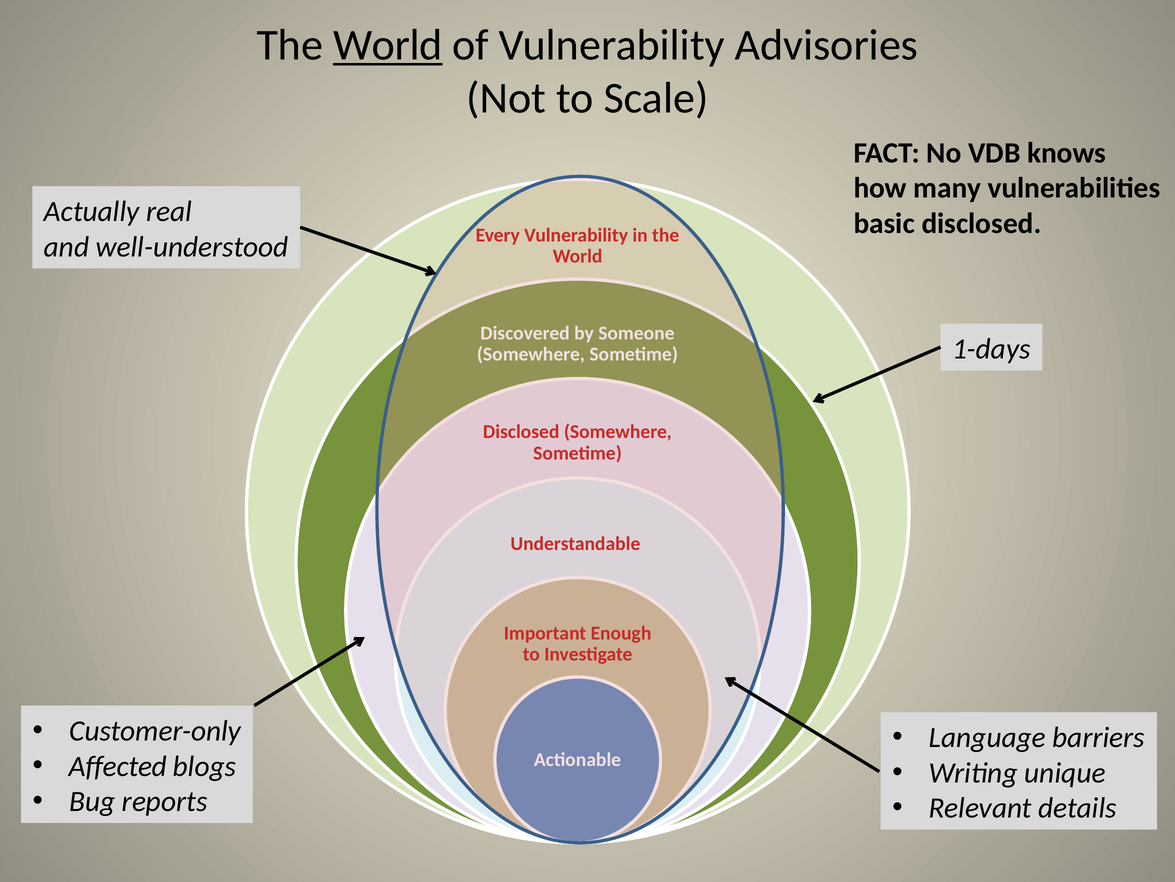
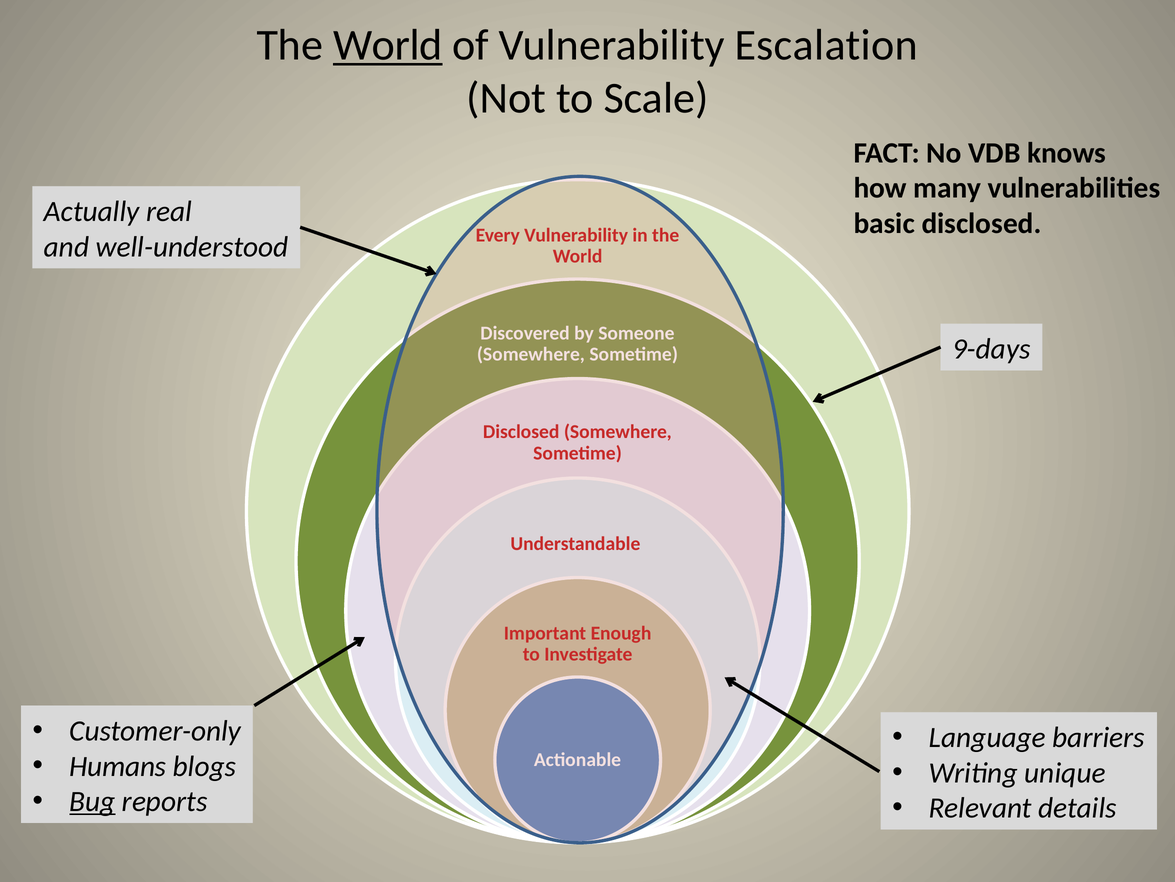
Advisories: Advisories -> Escalation (826, 45)
1-days: 1-days -> 9-days (991, 349)
Affected: Affected -> Humans (118, 766)
Bug underline: none -> present (92, 801)
